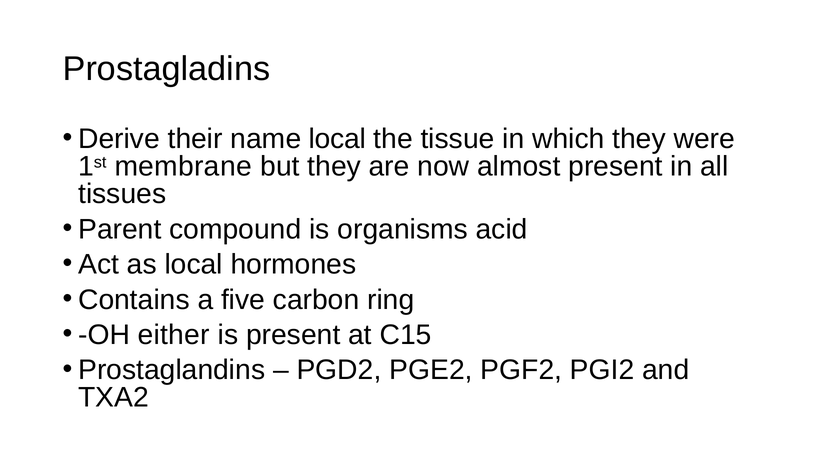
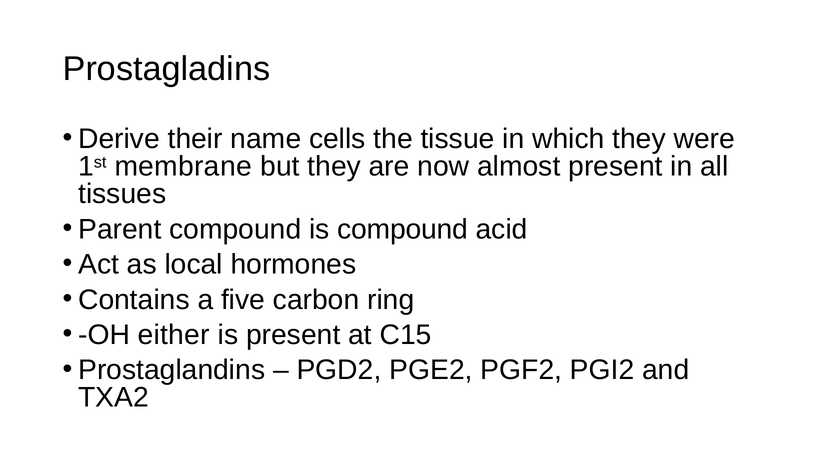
name local: local -> cells (337, 139)
is organisms: organisms -> compound (403, 229)
